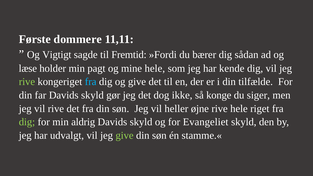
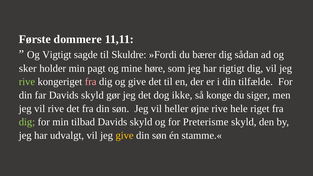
Fremtid: Fremtid -> Skuldre (129, 55)
læse: læse -> sker (28, 68)
mine hele: hele -> høre (155, 68)
kende: kende -> rigtigt (232, 68)
fra colour: light blue -> pink (91, 82)
aldrig: aldrig -> tilbad (83, 122)
Evangeliet: Evangeliet -> Preterisme (206, 122)
give colour: light green -> yellow (125, 135)
